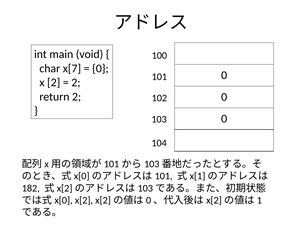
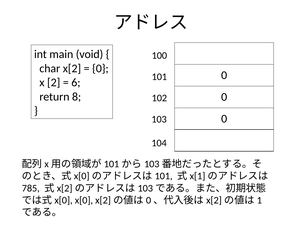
x[7: x[7 -> x[2 (72, 68)
2: 2 -> 6 (76, 82)
return 2: 2 -> 8 (77, 96)
182: 182 -> 785 (31, 188)
x[2: x[2 -> x[0 (84, 200)
